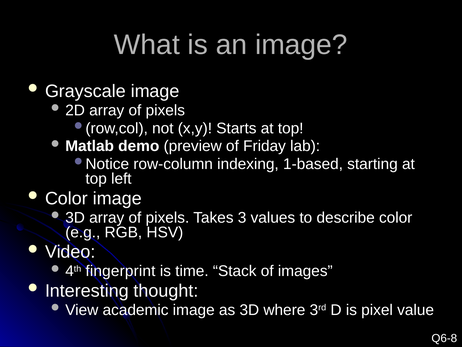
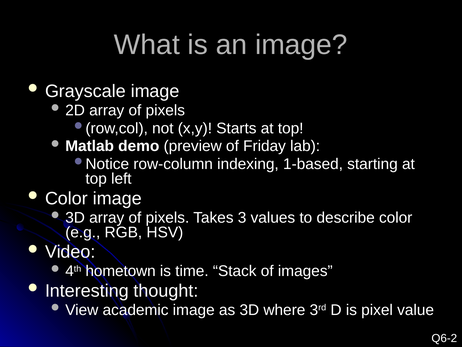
fingerprint: fingerprint -> hometown (121, 271)
Q6-8: Q6-8 -> Q6-2 (444, 338)
